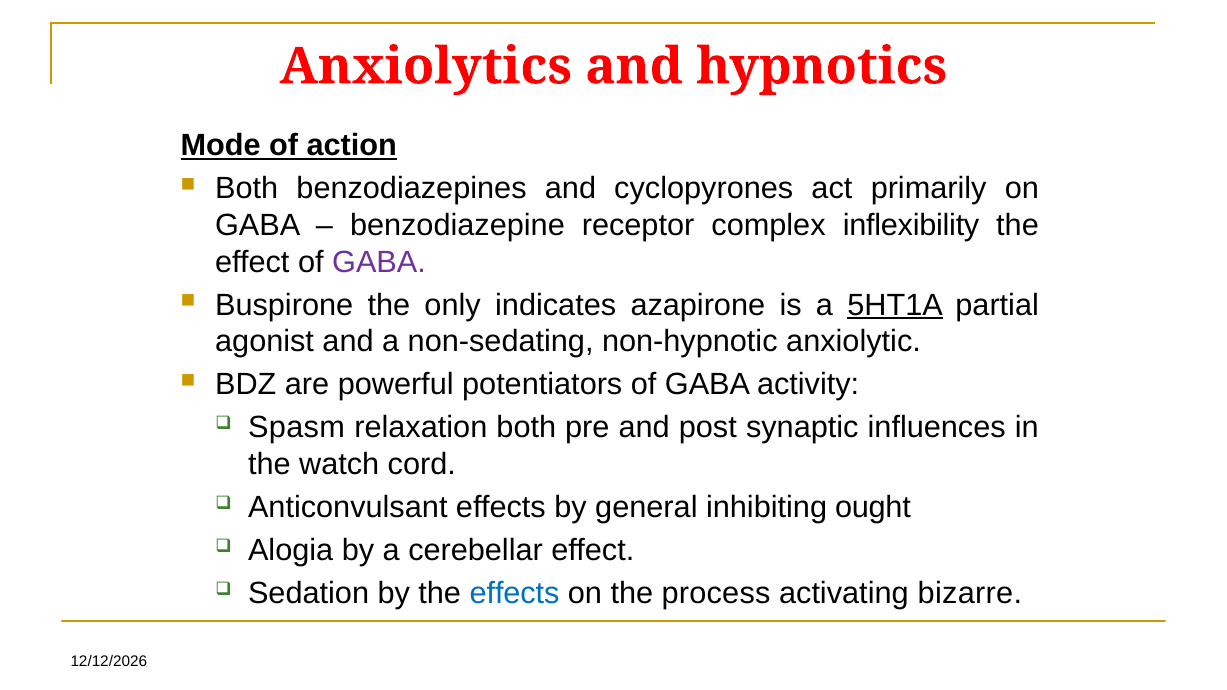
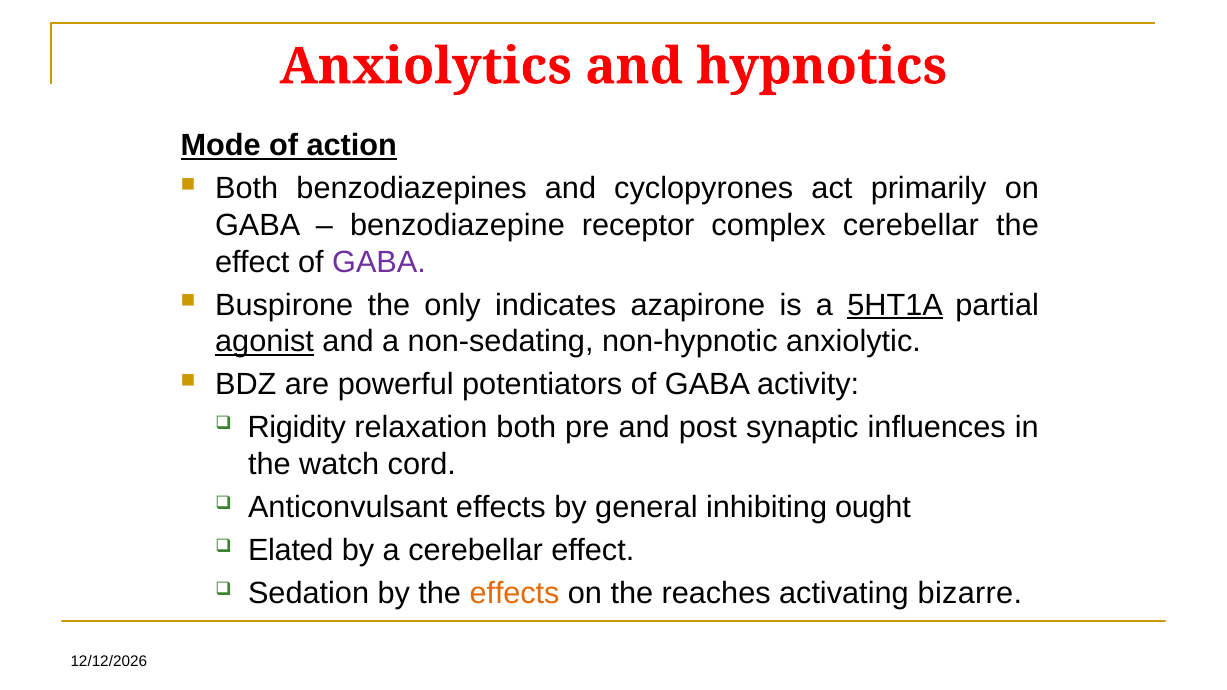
complex inflexibility: inflexibility -> cerebellar (911, 225)
agonist underline: none -> present (265, 342)
Spasm: Spasm -> Rigidity (297, 428)
Alogia: Alogia -> Elated (291, 550)
effects colour: blue -> orange (515, 593)
process: process -> reaches (716, 593)
